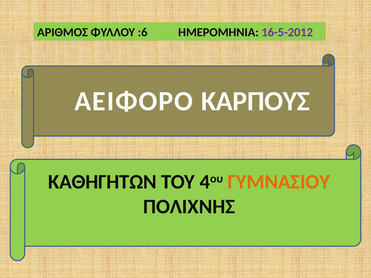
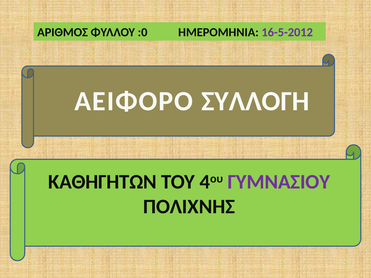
:6: :6 -> :0 (143, 32)
ΚΑΡΠΟΥΣ: ΚΑΡΠΟΥΣ -> ΣΥΛΛΟΓΗ (255, 101)
ΓΥΜΝΑΣΙΟΥ colour: orange -> purple (279, 182)
